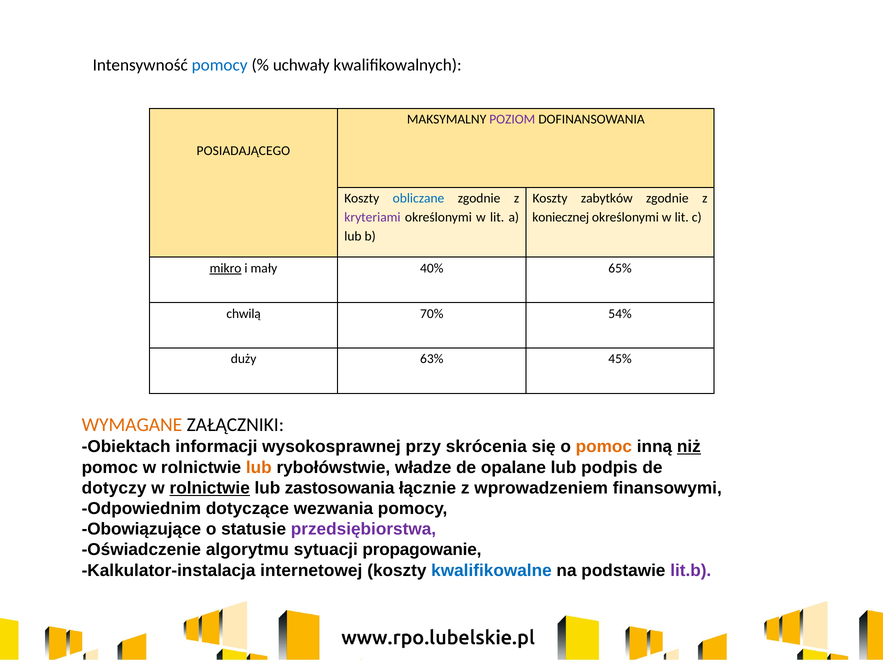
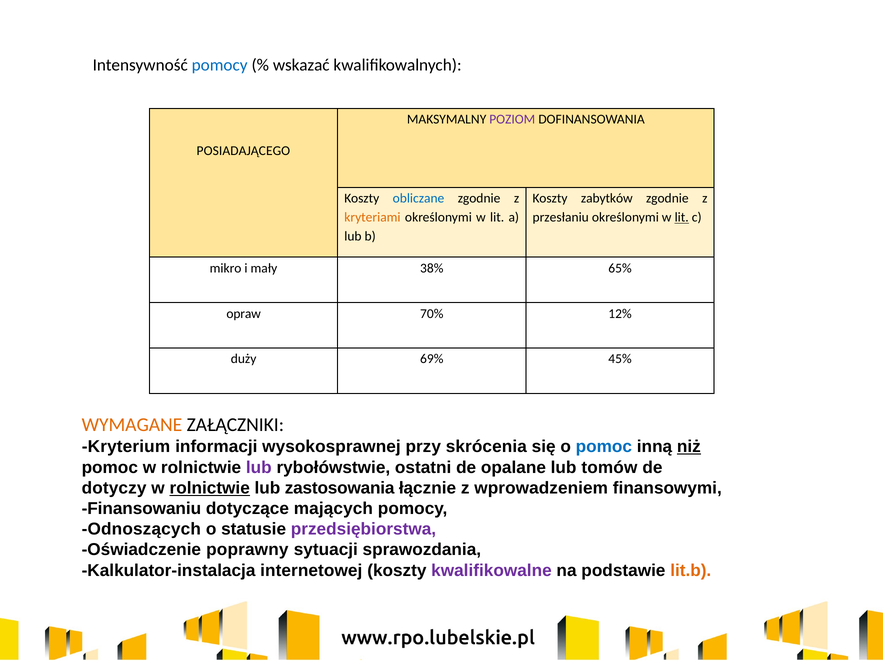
uchwały: uchwały -> wskazać (301, 65)
kryteriami colour: purple -> orange (372, 217)
koniecznej: koniecznej -> przesłaniu (561, 217)
lit underline: none -> present (682, 217)
mikro underline: present -> none (226, 268)
40%: 40% -> 38% (432, 268)
chwilą: chwilą -> opraw (244, 314)
54%: 54% -> 12% (620, 314)
63%: 63% -> 69% (432, 359)
Obiektach: Obiektach -> Kryterium (126, 447)
pomoc colour: orange -> blue (604, 447)
lub colour: orange -> purple (259, 468)
władze: władze -> ostatni (423, 468)
podpis: podpis -> tomów (609, 468)
Odpowiednim: Odpowiednim -> Finansowaniu (141, 509)
wezwania: wezwania -> mających (333, 509)
Obowiązujące: Obowiązujące -> Odnoszących (141, 529)
algorytmu: algorytmu -> poprawny (247, 550)
propagowanie: propagowanie -> sprawozdania (422, 550)
kwalifikowalne colour: blue -> purple (491, 571)
lit.b colour: purple -> orange (691, 571)
